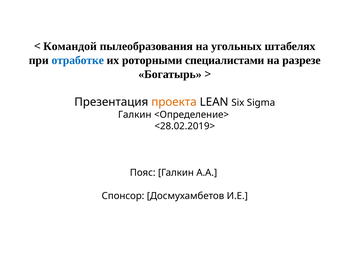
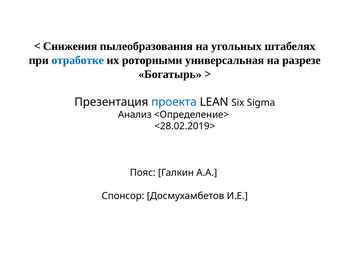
Командой: Командой -> Снижения (70, 46)
специалистами: специалистами -> универсальная (225, 60)
проекта colour: orange -> blue (174, 102)
Галкин: Галкин -> Анализ (135, 115)
